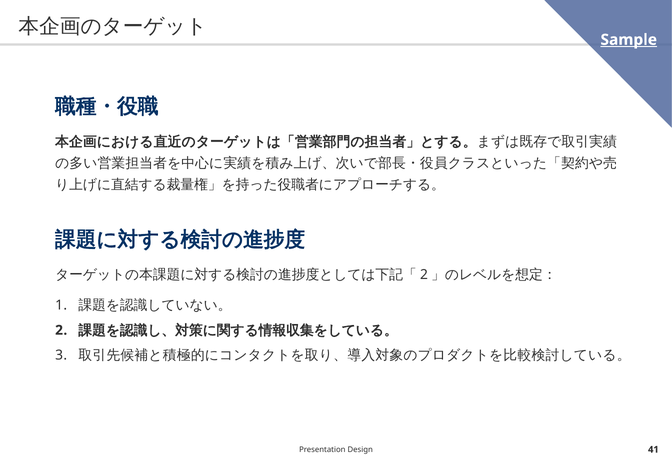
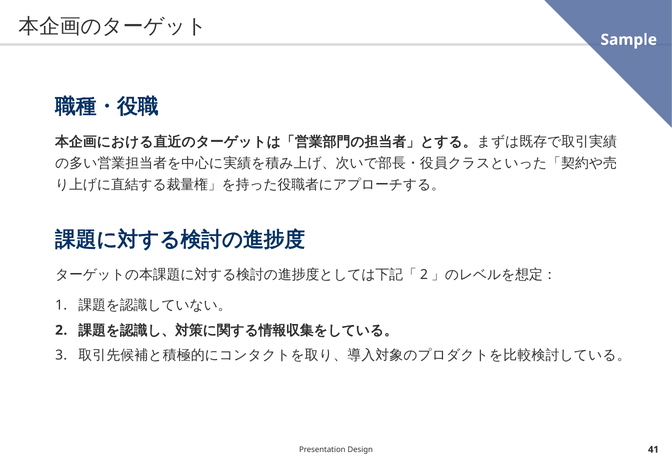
Sample underline: present -> none (629, 40)
